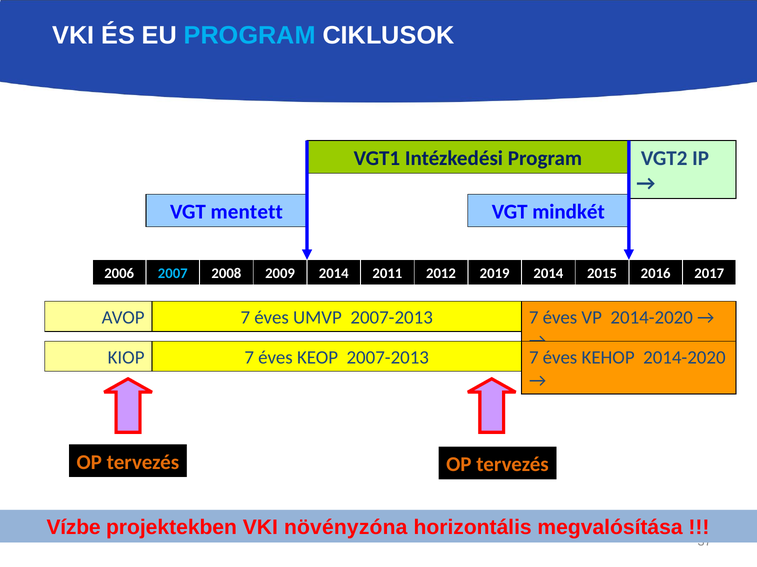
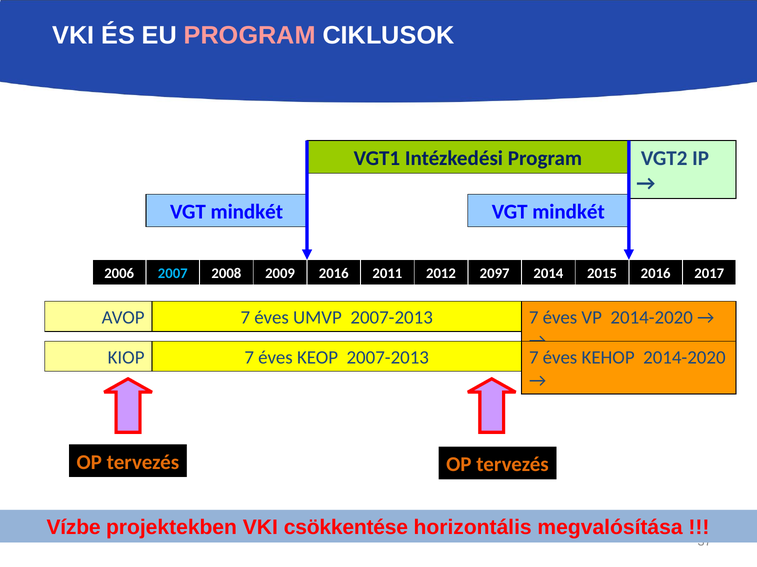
PROGRAM colour: light blue -> pink (250, 36)
mentett: mentett -> mindkét (247, 212)
2014: 2014 -> 2016 (334, 274)
2019: 2019 -> 2097 (495, 274)
növényzóna: növényzóna -> csökkentése (346, 528)
